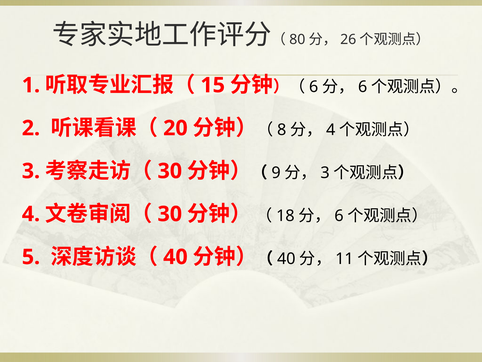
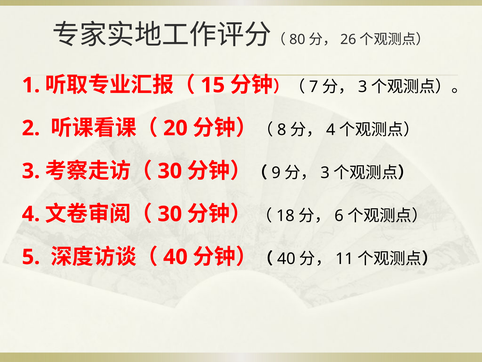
6: 6 -> 7 (314, 87)
6: 6 -> 3 (363, 87)
